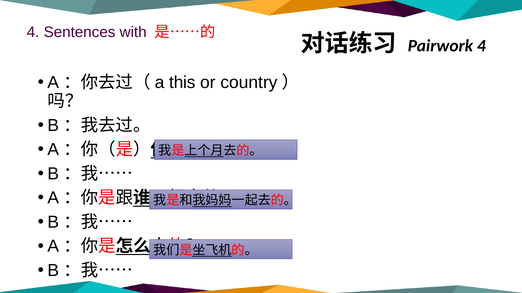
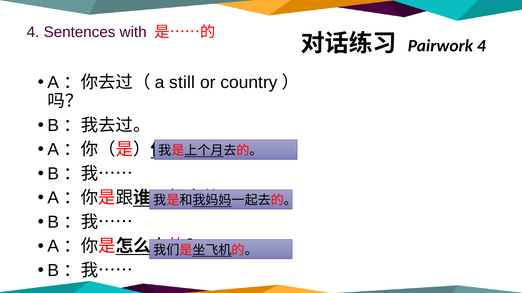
this: this -> still (182, 82)
